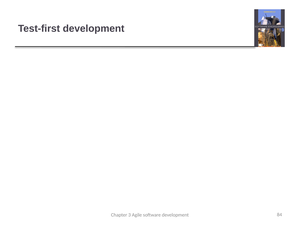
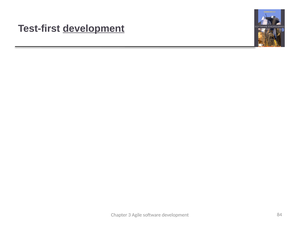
development underline: none -> present (94, 28)
